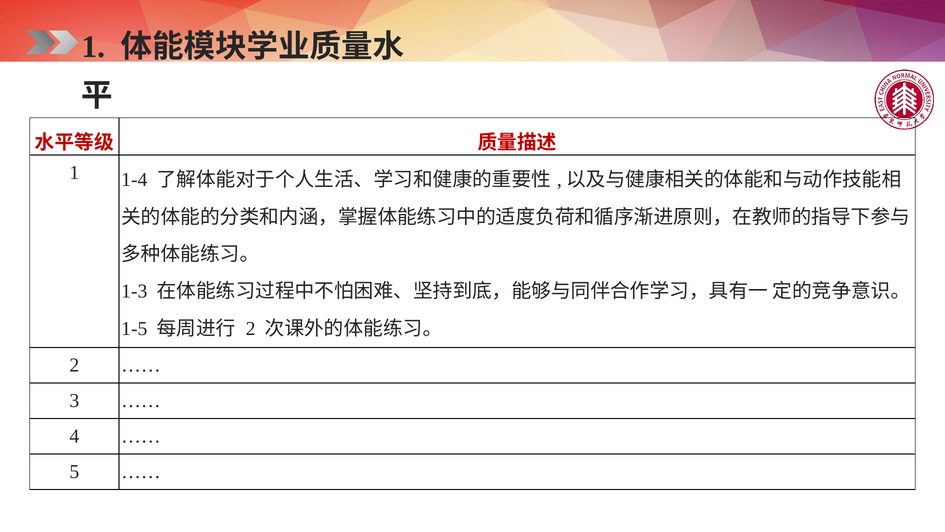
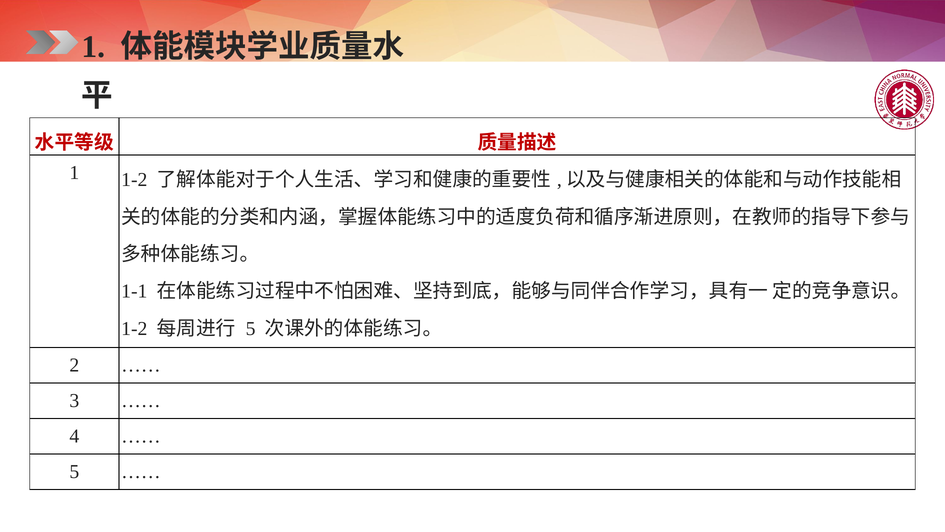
1 1-4: 1-4 -> 1-2 (134, 180)
1-3: 1-3 -> 1-1 (134, 291)
1-5: 1-5 -> 1-2 (134, 328)
2: 2 -> 5 (251, 328)
